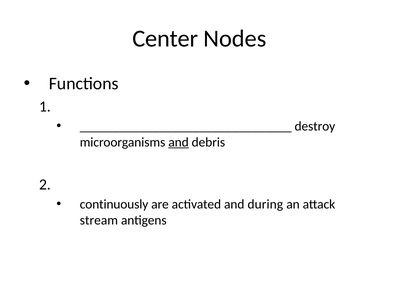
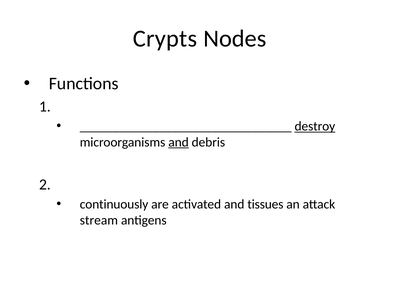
Center: Center -> Crypts (165, 39)
destroy underline: none -> present (315, 126)
during: during -> tissues (265, 204)
